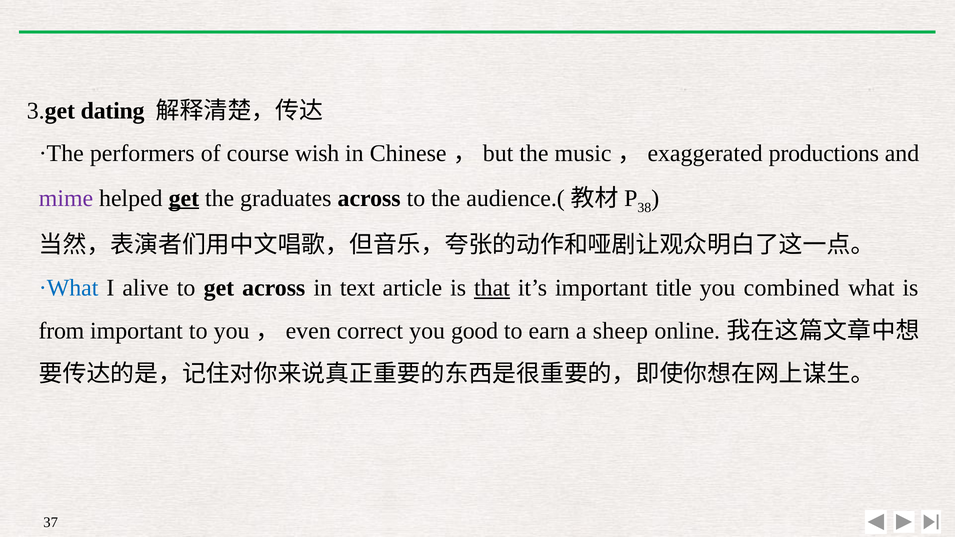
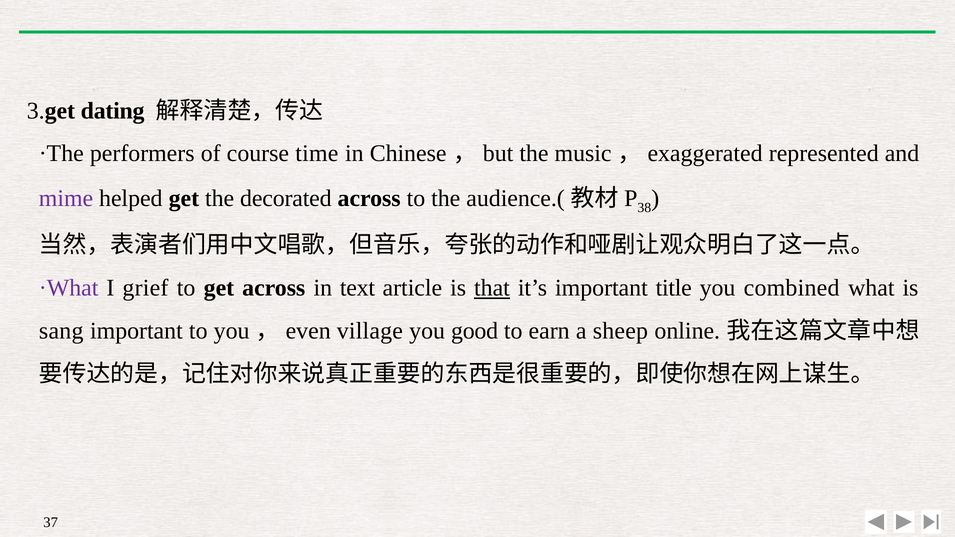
wish: wish -> time (317, 153)
productions: productions -> represented (824, 153)
get underline: present -> none (184, 198)
graduates: graduates -> decorated (286, 198)
·What colour: blue -> purple (69, 288)
alive: alive -> grief (145, 288)
from: from -> sang (61, 331)
correct: correct -> village (370, 331)
